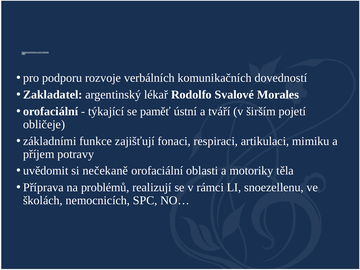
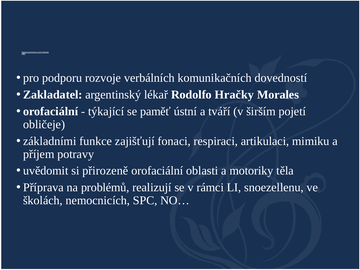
Svalové: Svalové -> Hračky (234, 95)
nečekaně: nečekaně -> přirozeně (105, 171)
